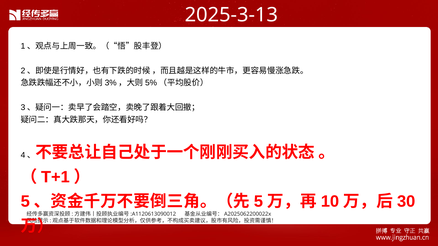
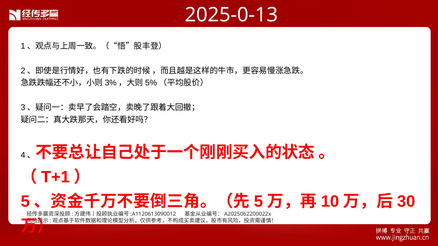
2025-3-13: 2025-3-13 -> 2025-0-13 (231, 15)
